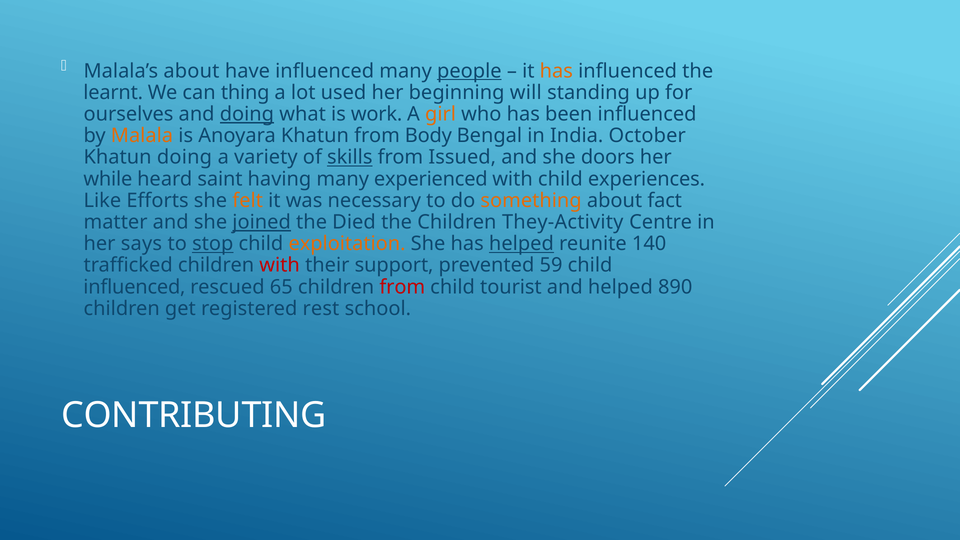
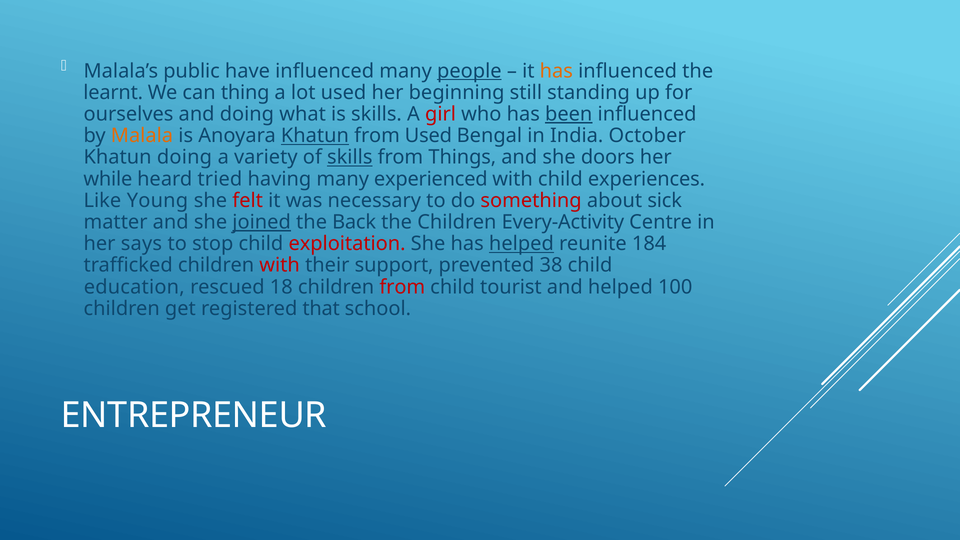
Malala’s about: about -> public (192, 71)
will: will -> still (526, 93)
doing underline: present -> none (247, 114)
is work: work -> skills (376, 114)
girl colour: orange -> red (441, 114)
been underline: none -> present (569, 114)
Khatun underline: none -> present (315, 136)
from Body: Body -> Used (428, 136)
Issued: Issued -> Things (462, 157)
saint: saint -> tried (220, 179)
Efforts: Efforts -> Young (157, 201)
felt colour: orange -> red (248, 201)
something colour: orange -> red (531, 201)
fact: fact -> sick (665, 201)
Died: Died -> Back (354, 222)
They-Activity: They-Activity -> Every-Activity (563, 222)
stop underline: present -> none (213, 244)
exploitation colour: orange -> red (347, 244)
140: 140 -> 184 (649, 244)
59: 59 -> 38 (551, 265)
influenced: influenced -> education (134, 287)
65: 65 -> 18 (281, 287)
890: 890 -> 100 (675, 287)
rest: rest -> that (321, 309)
CONTRIBUTING: CONTRIBUTING -> ENTREPRENEUR (194, 415)
